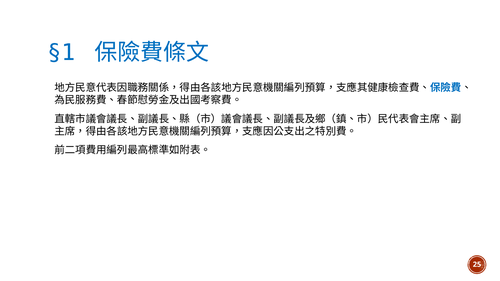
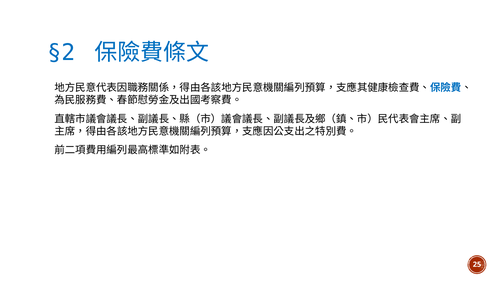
§1: §1 -> §2 (61, 53)
